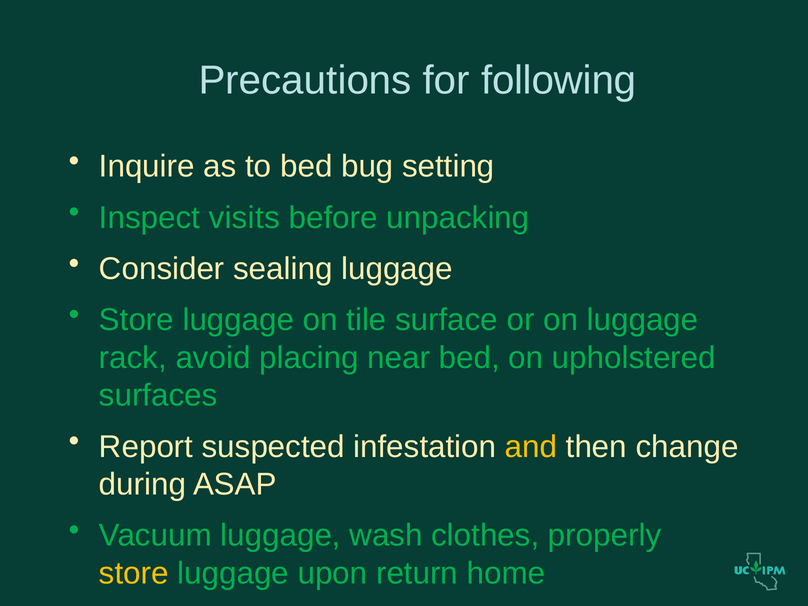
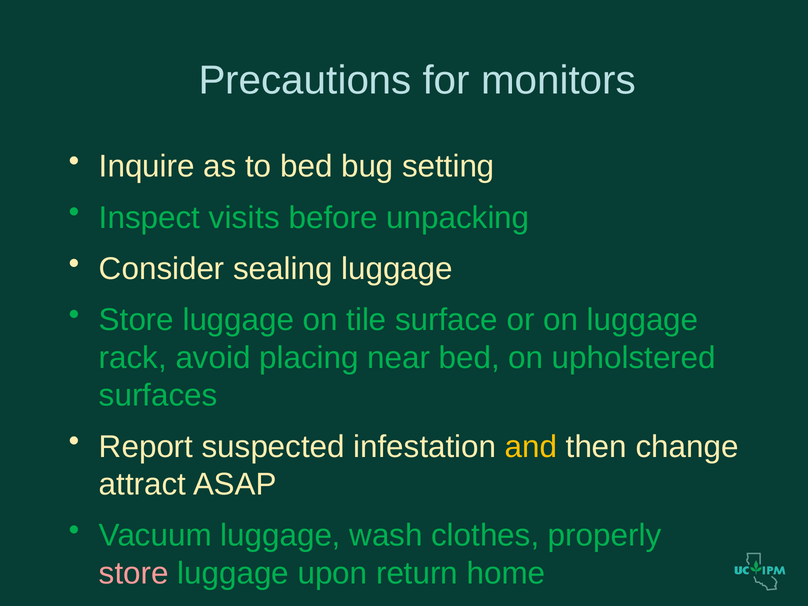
following: following -> monitors (559, 80)
during: during -> attract (143, 484)
store colour: yellow -> pink (134, 573)
